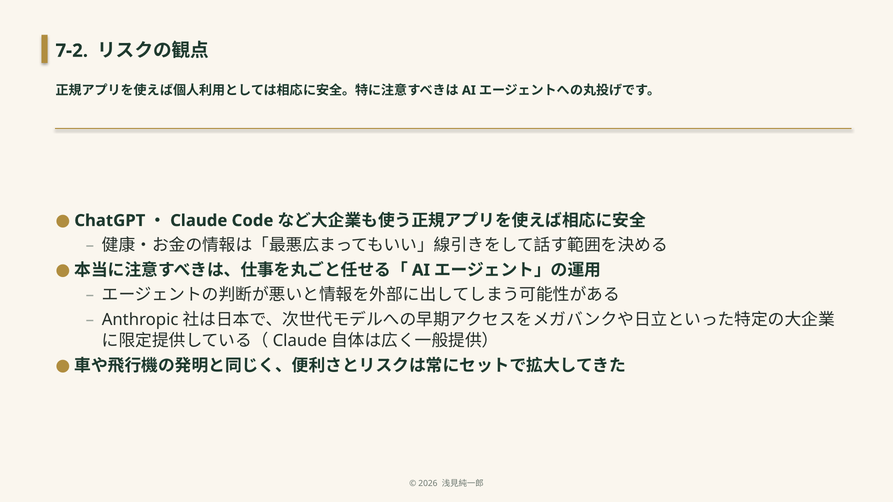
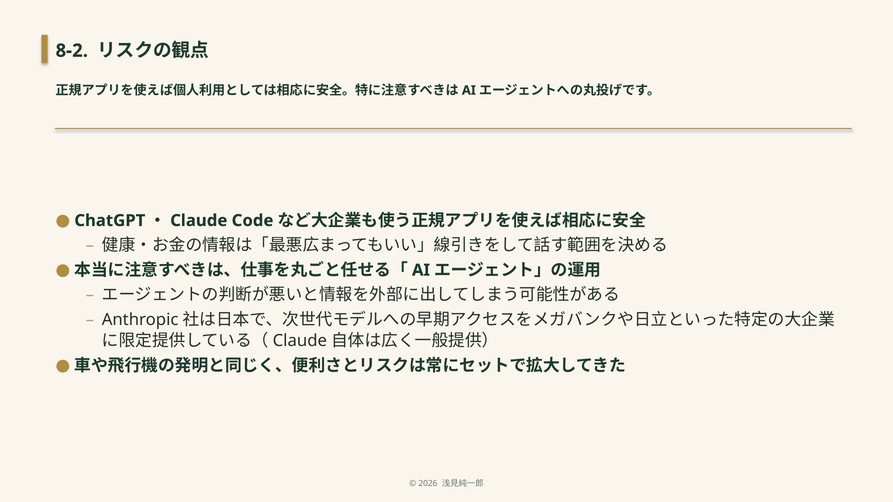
7-2: 7-2 -> 8-2 (72, 51)
